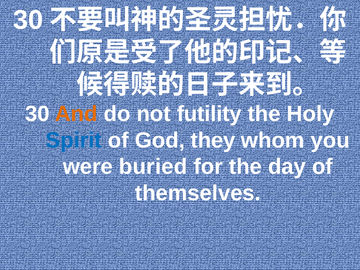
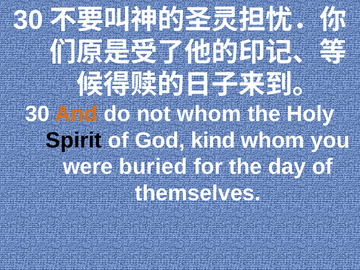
not futility: futility -> whom (209, 114)
Spirit colour: blue -> black (74, 140)
they: they -> kind (213, 140)
